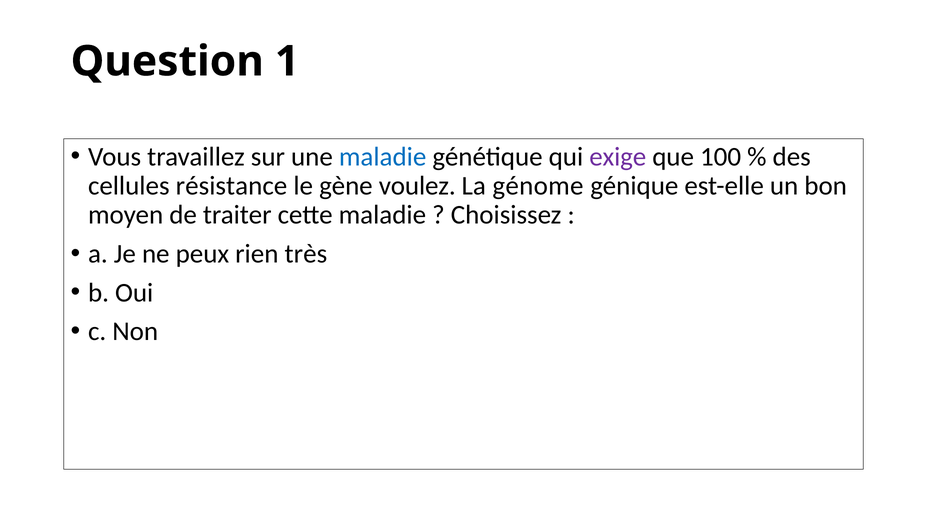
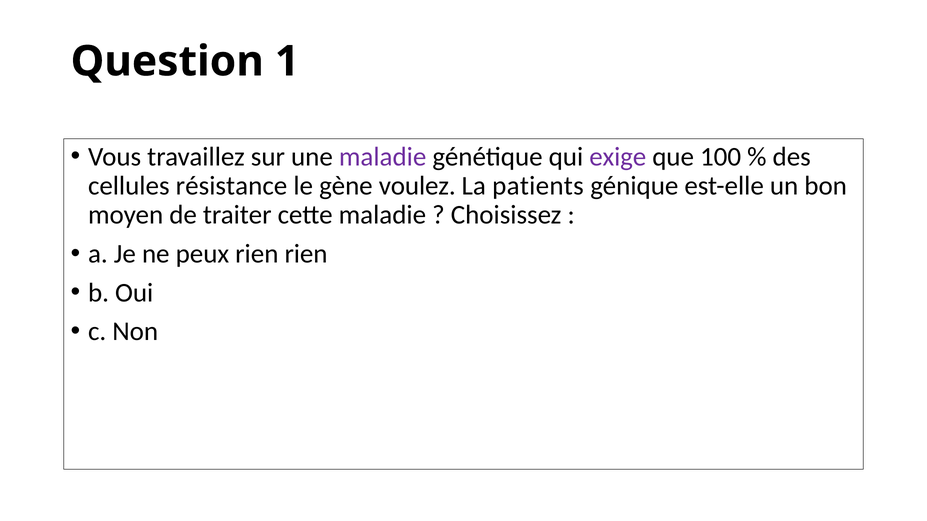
maladie colour: blue -> purple (383, 157)
génome: génome -> patients (538, 186)
rien très: très -> rien (306, 254)
